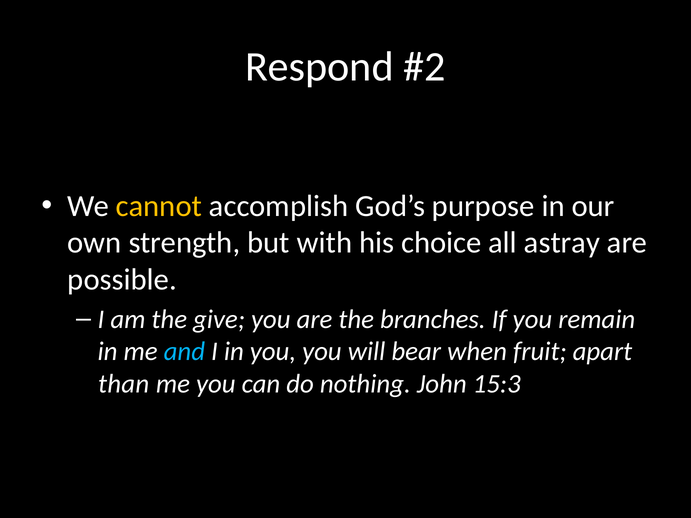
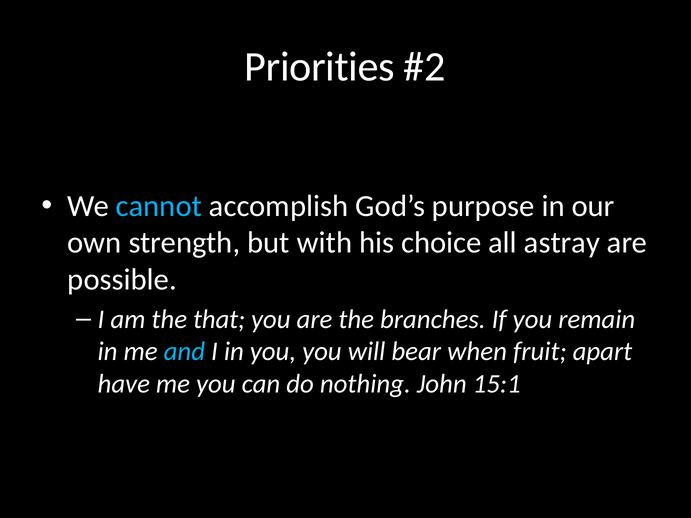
Respond: Respond -> Priorities (320, 67)
cannot colour: yellow -> light blue (159, 206)
give: give -> that (219, 320)
than: than -> have (124, 384)
15:3: 15:3 -> 15:1 (497, 384)
